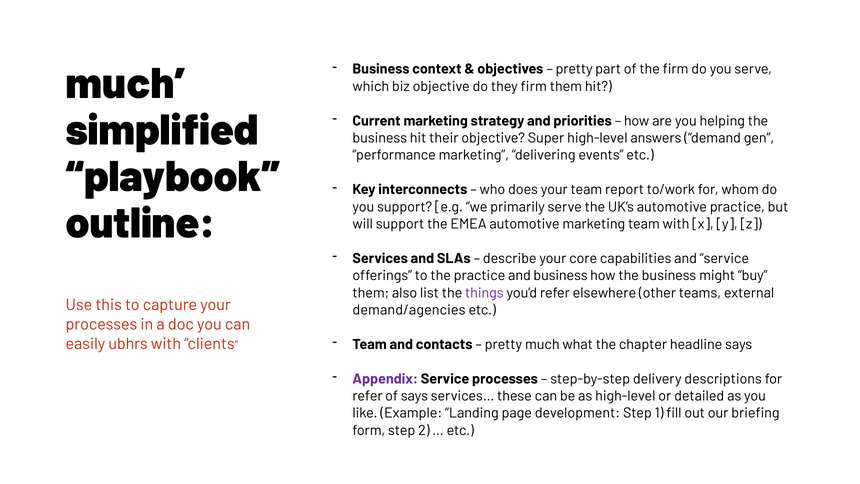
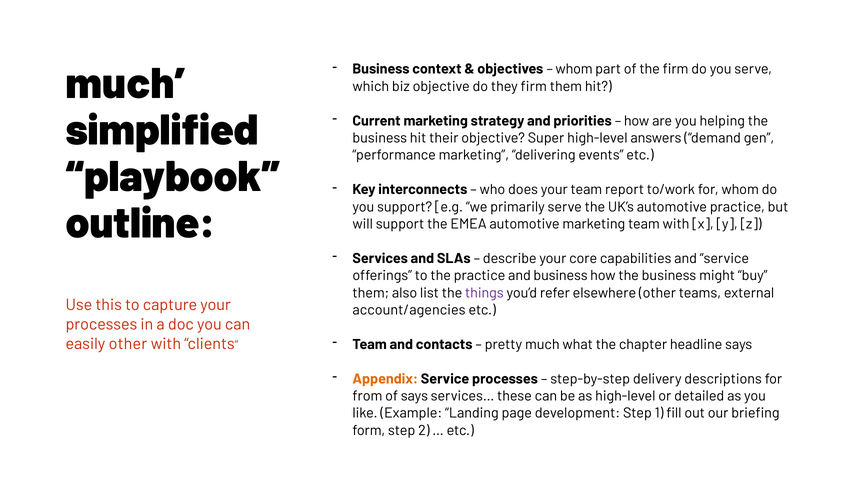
pretty: pretty -> whom (574, 69)
demand/agencies: demand/agencies -> account/agencies (409, 310)
easily ubhrs: ubhrs -> other (128, 344)
Appendix colour: purple -> orange (385, 379)
refer: refer -> from (367, 396)
